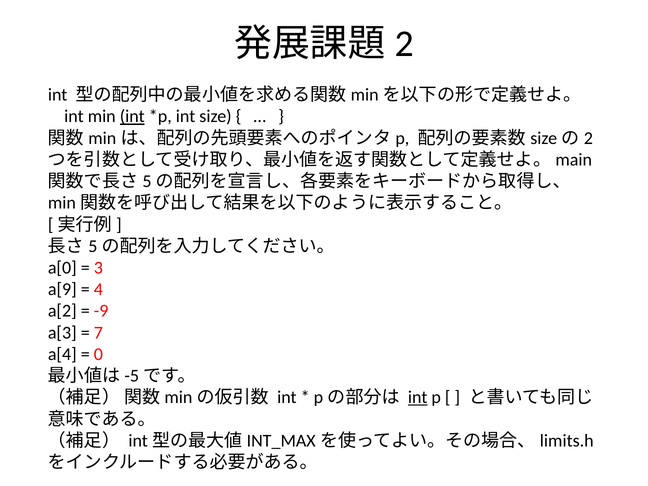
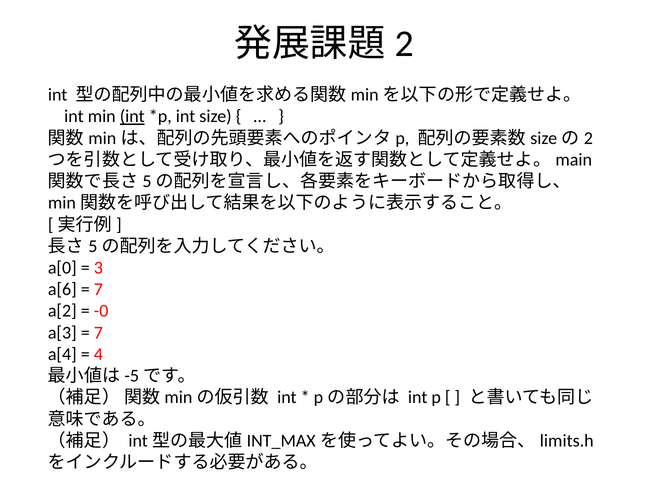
a[9: a[9 -> a[6 (62, 289)
4: 4 -> 7 (98, 289)
-9: -9 -> -0 (101, 311)
0: 0 -> 4 (98, 354)
int underline: present -> none (418, 397)
